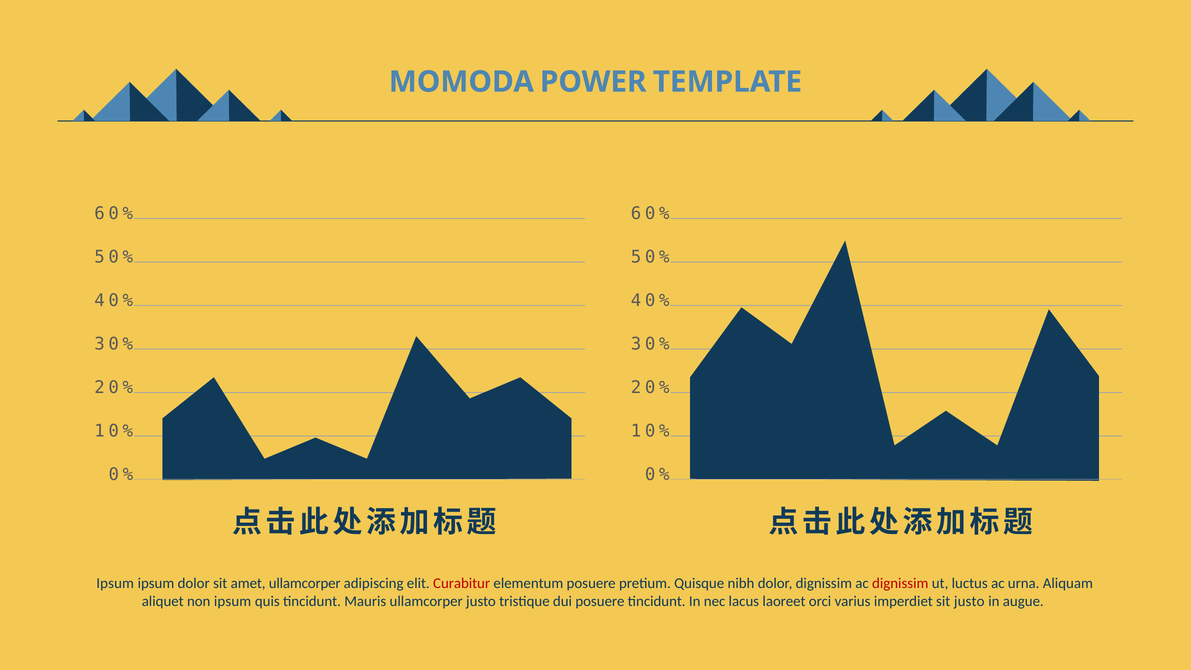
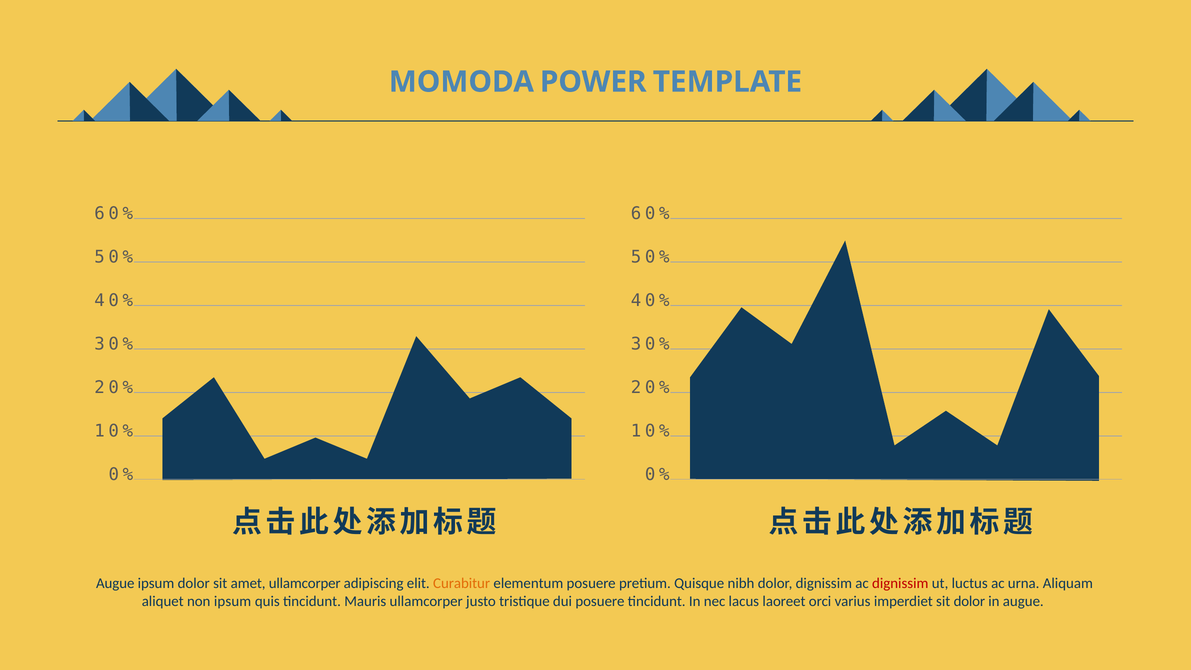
Ipsum: Ipsum -> Augue (115, 583)
Curabitur colour: red -> orange (462, 583)
sit justo: justo -> dolor (969, 601)
